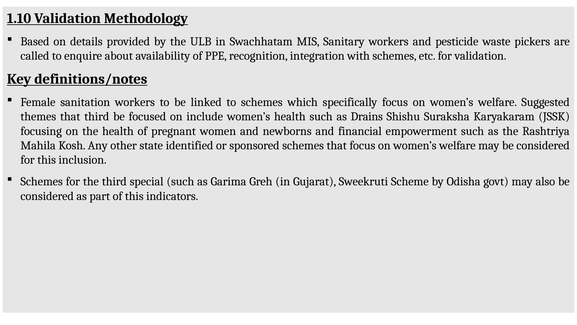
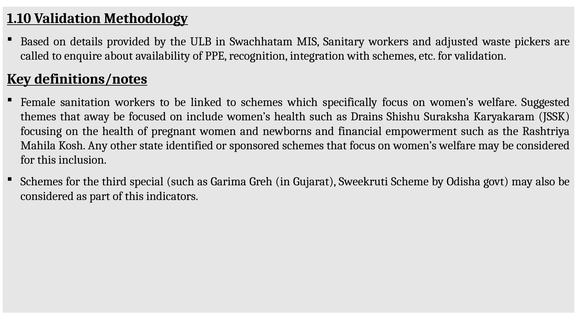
pesticide: pesticide -> adjusted (457, 41)
that third: third -> away (97, 116)
